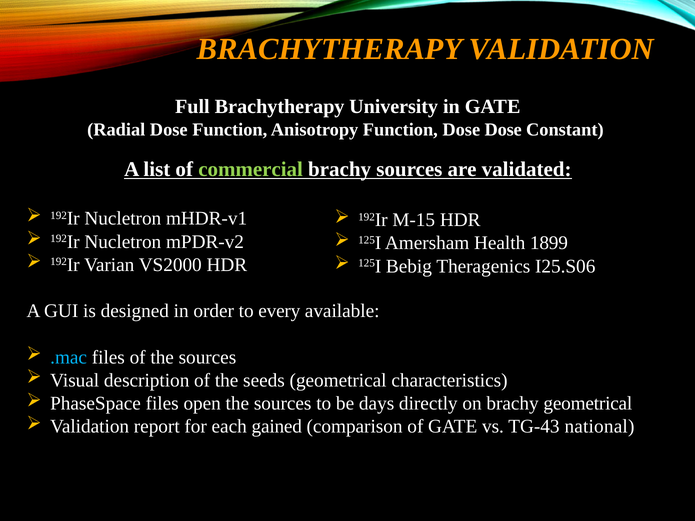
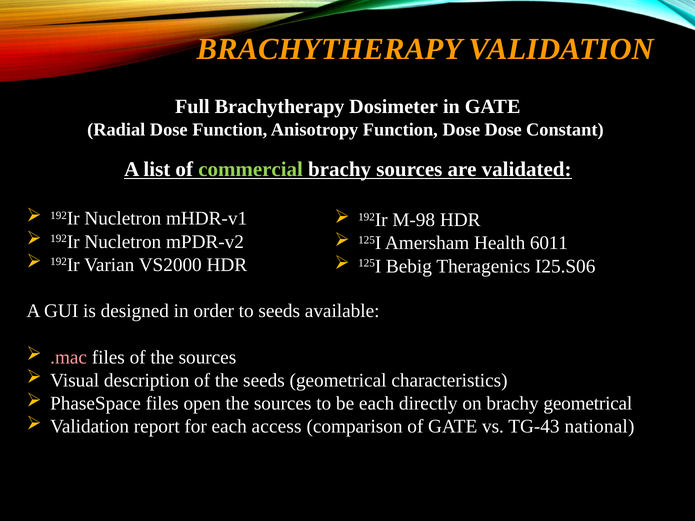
University: University -> Dosimeter (394, 107)
M-15: M-15 -> M-98 (414, 220)
1899: 1899 -> 6011 (549, 243)
to every: every -> seeds (279, 311)
.mac colour: light blue -> pink (69, 357)
be days: days -> each (377, 403)
gained: gained -> access (277, 427)
